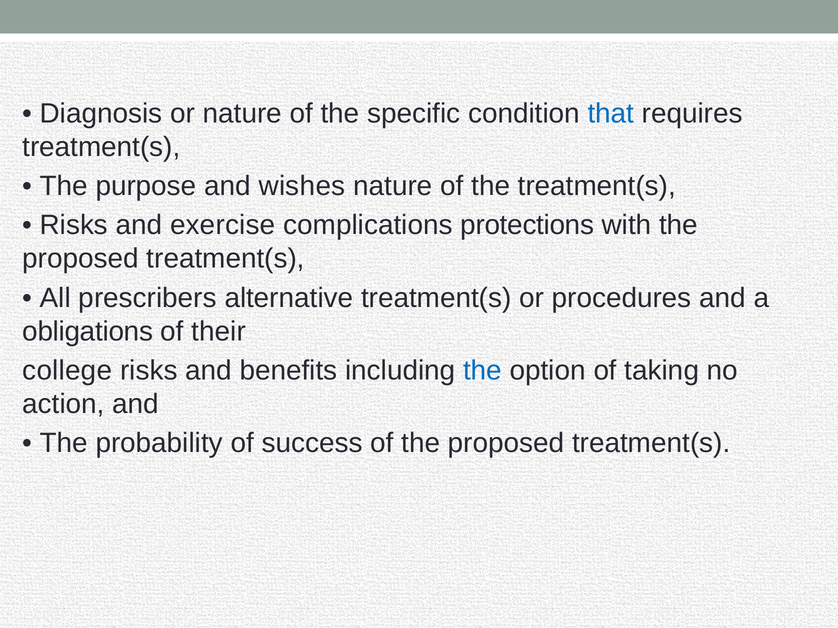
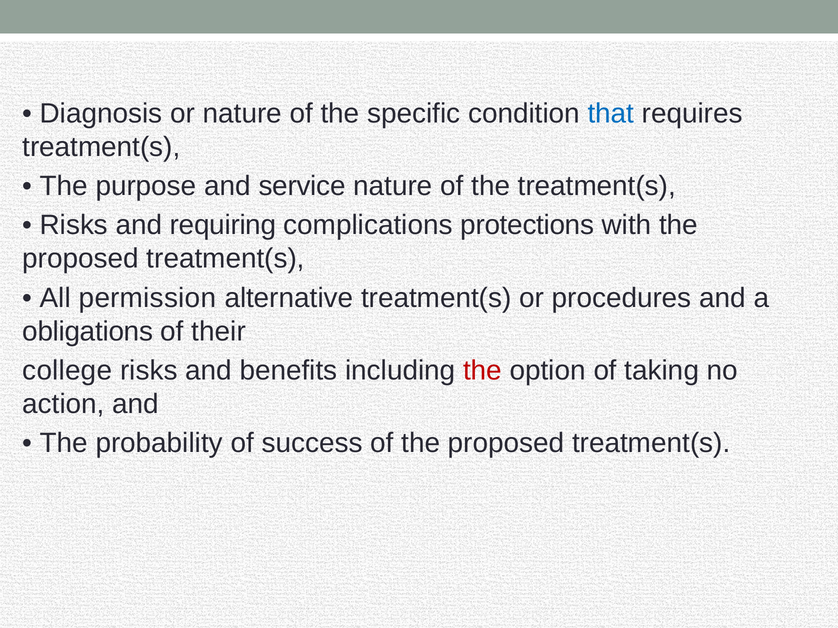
wishes: wishes -> service (302, 186)
exercise: exercise -> requiring (223, 225)
prescribers: prescribers -> permission (147, 298)
the colour: blue -> red (483, 371)
